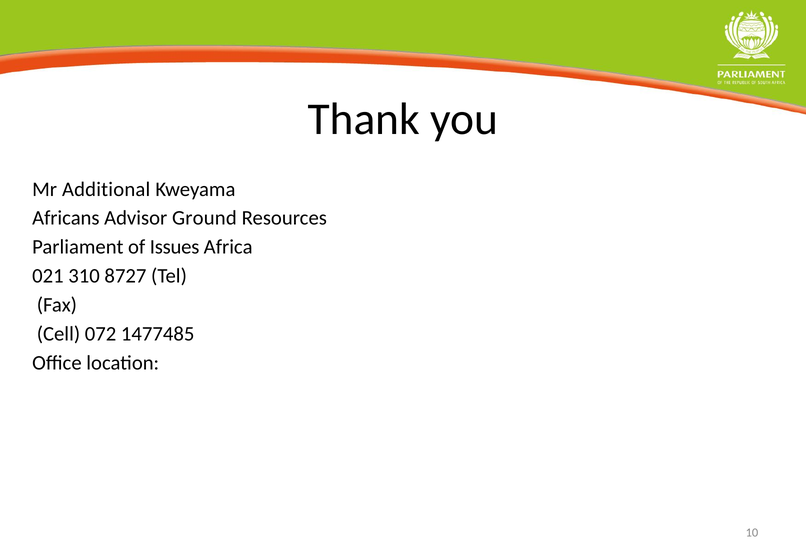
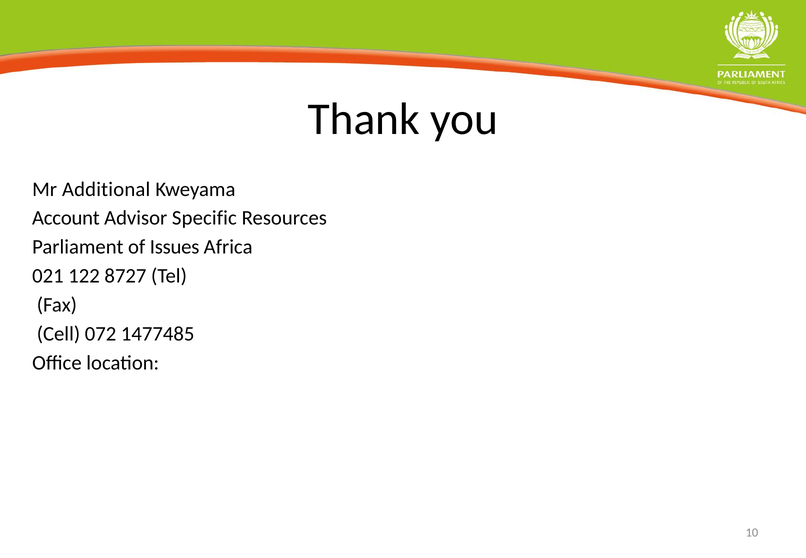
Africans: Africans -> Account (66, 218)
Ground: Ground -> Specific (204, 218)
310: 310 -> 122 (84, 276)
